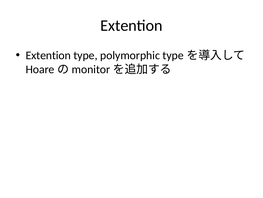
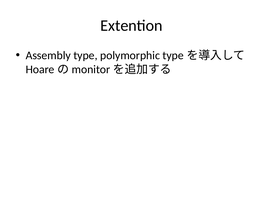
Extention: Extention -> Assembly (48, 55)
